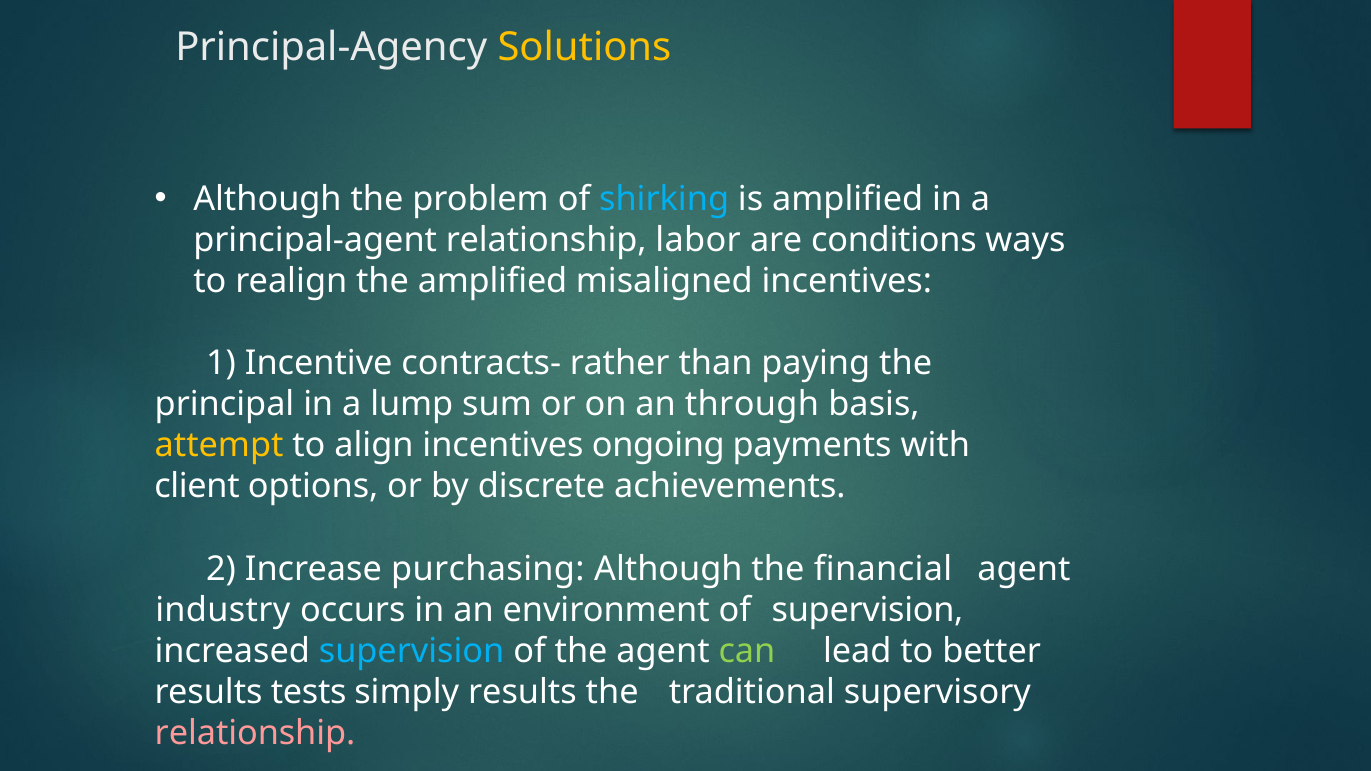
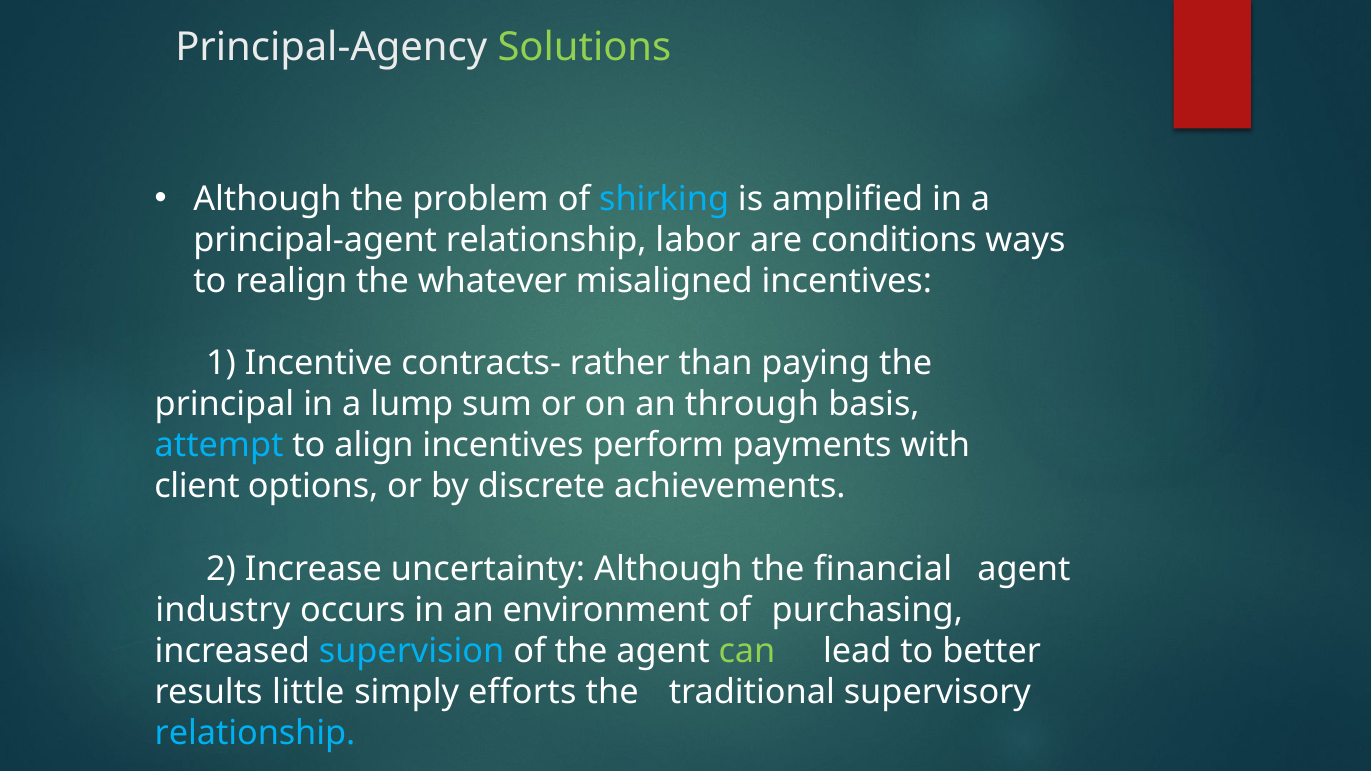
Solutions colour: yellow -> light green (584, 47)
the amplified: amplified -> whatever (493, 281)
attempt colour: yellow -> light blue (219, 446)
ongoing: ongoing -> perform (658, 446)
Increase purchasing: purchasing -> uncertainty (488, 569)
of supervision: supervision -> purchasing (867, 610)
results tests: tests -> little (308, 692)
simply results: results -> efforts (522, 692)
relationship colour: pink -> light blue (255, 733)
